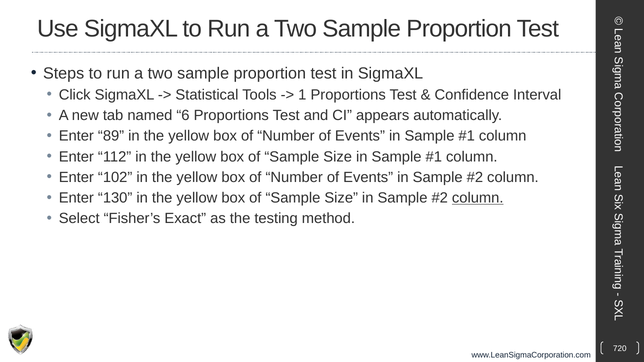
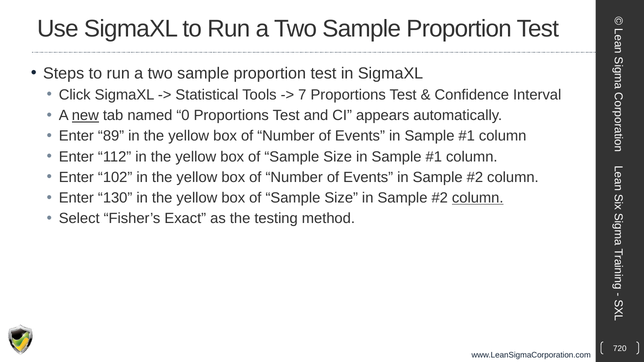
1: 1 -> 7 (302, 95)
new underline: none -> present (85, 116)
6: 6 -> 0 (183, 116)
